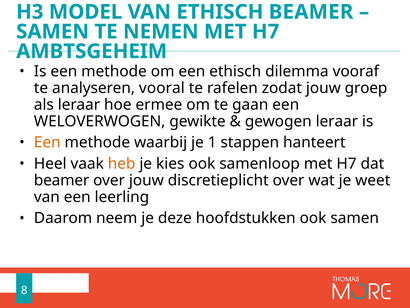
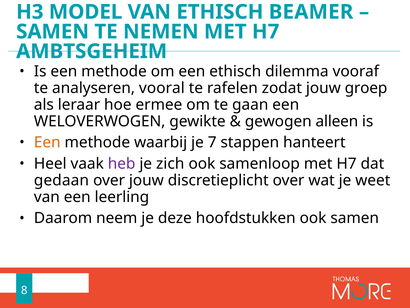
gewogen leraar: leraar -> alleen (337, 121)
1: 1 -> 7 (212, 142)
heb colour: orange -> purple (122, 163)
kies: kies -> zich (170, 163)
beamer: beamer -> gedaan (61, 180)
